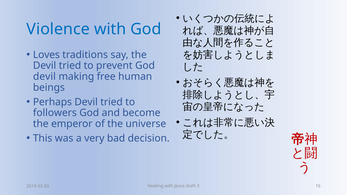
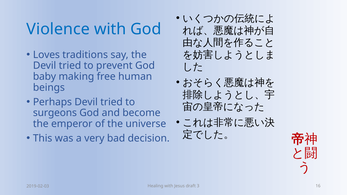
devil: devil -> baby (44, 77)
followers: followers -> surgeons (55, 113)
